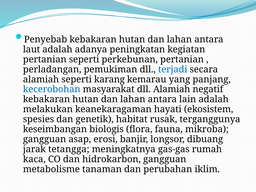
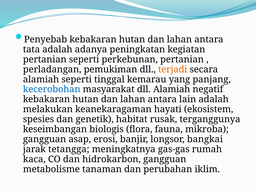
laut: laut -> tata (31, 49)
terjadi colour: blue -> orange (173, 69)
karang: karang -> tinggal (109, 79)
dibuang: dibuang -> bangkai (205, 139)
